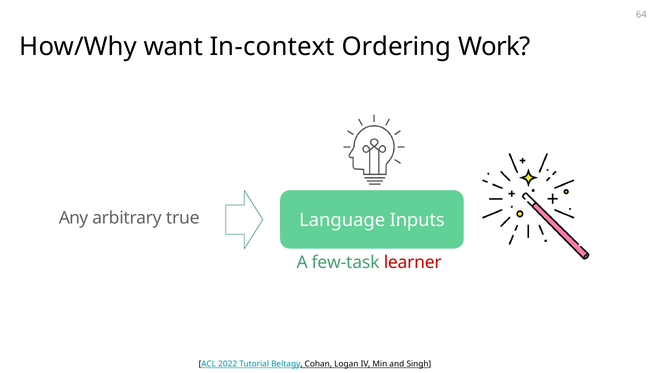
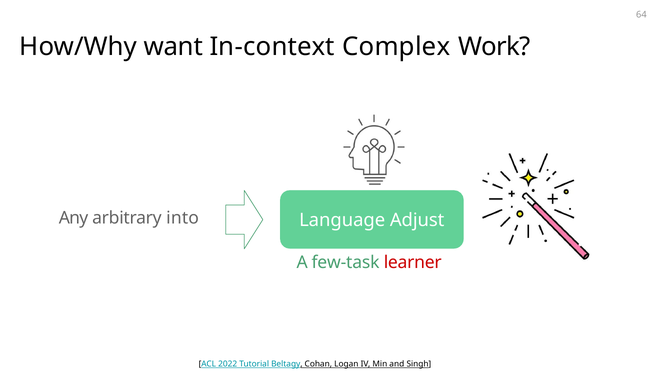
Ordering: Ordering -> Complex (396, 47)
true: true -> into (183, 218)
Inputs: Inputs -> Adjust (417, 220)
